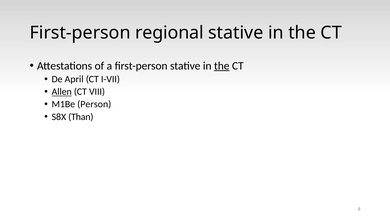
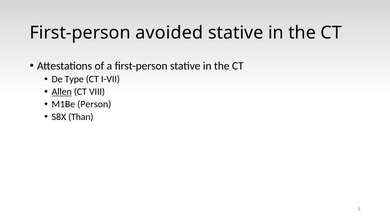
regional: regional -> avoided (169, 33)
the underline: present -> none (222, 66)
April: April -> Type (74, 79)
